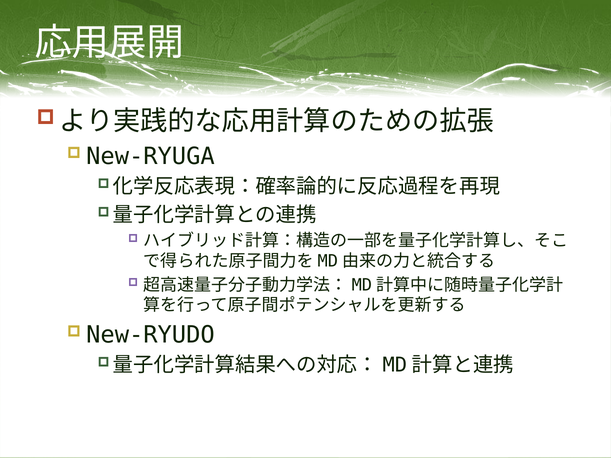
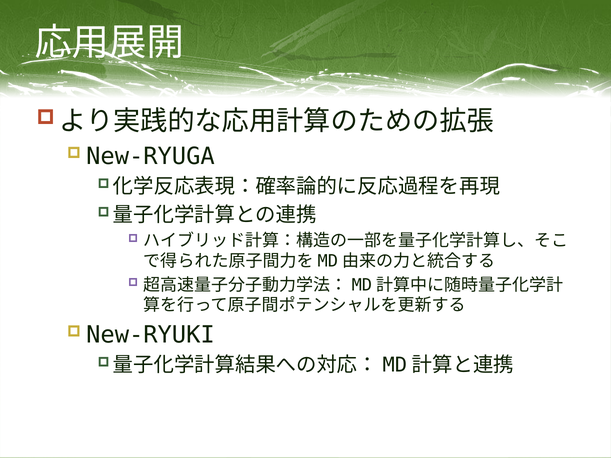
New-RYUDO: New-RYUDO -> New-RYUKI (150, 335)
